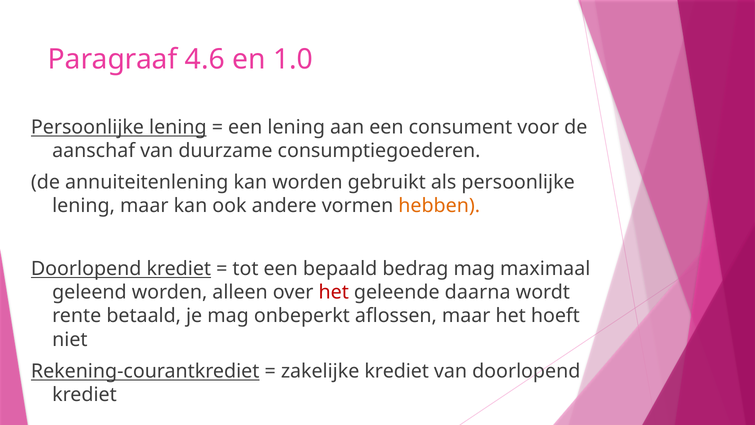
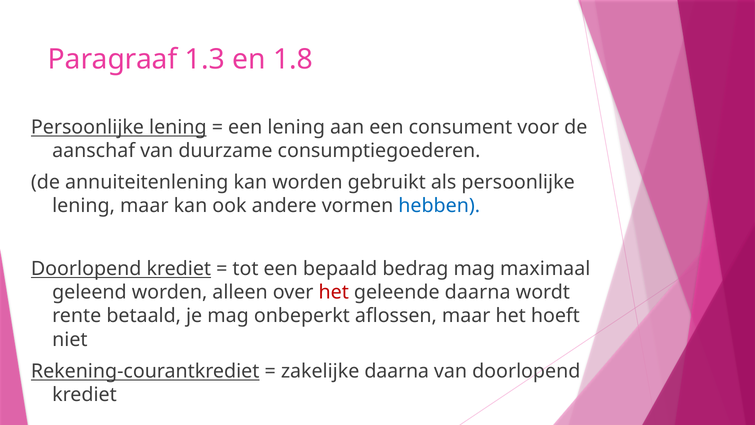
4.6: 4.6 -> 1.3 (205, 60)
1.0: 1.0 -> 1.8 (293, 60)
hebben colour: orange -> blue (439, 206)
zakelijke krediet: krediet -> daarna (397, 371)
